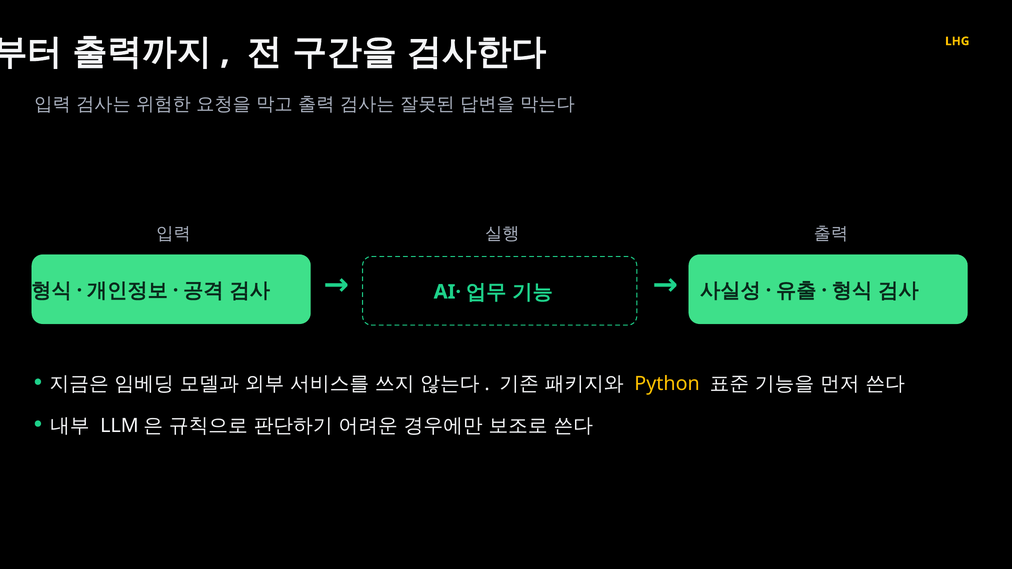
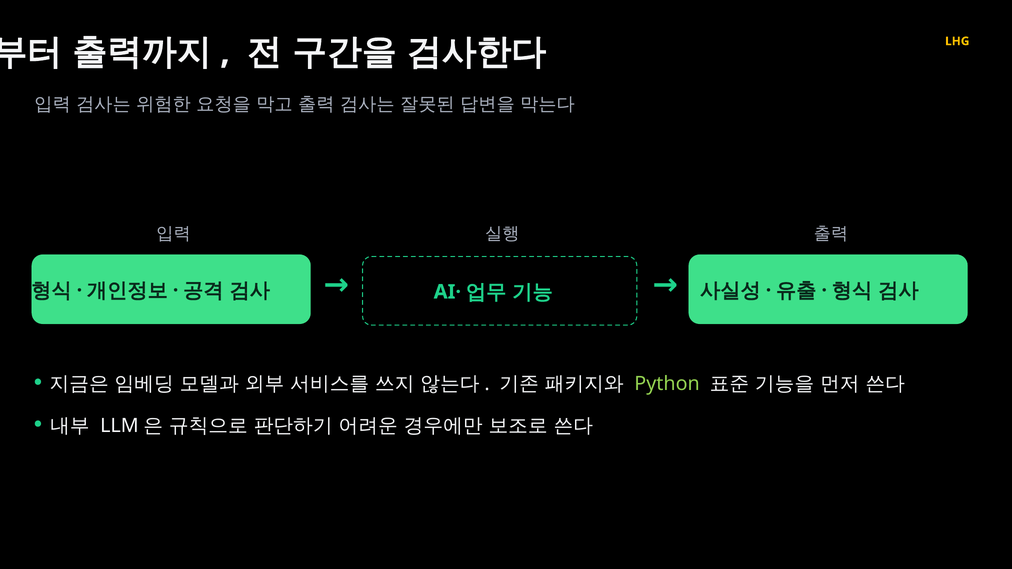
Python colour: yellow -> light green (667, 384)
